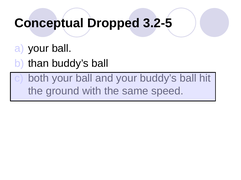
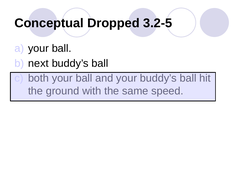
than: than -> next (38, 64)
